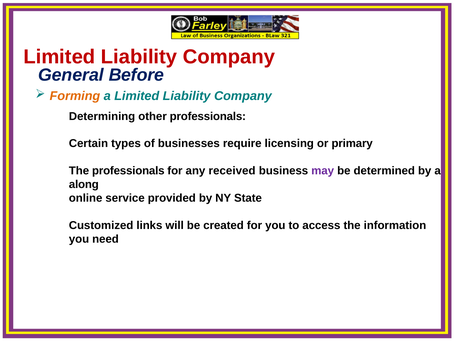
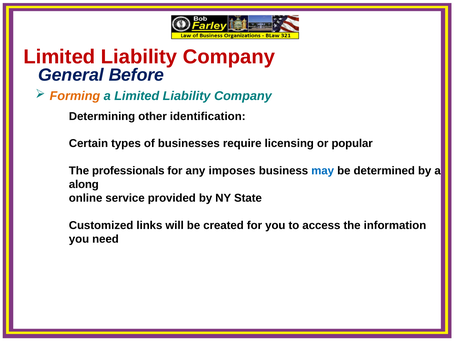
other professionals: professionals -> identification (208, 116)
primary: primary -> popular (352, 144)
received: received -> imposes (232, 171)
may colour: purple -> blue (323, 171)
